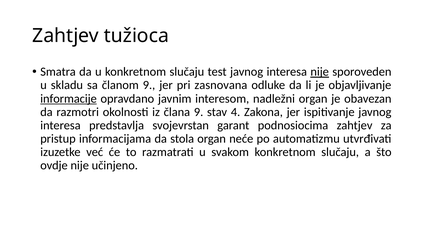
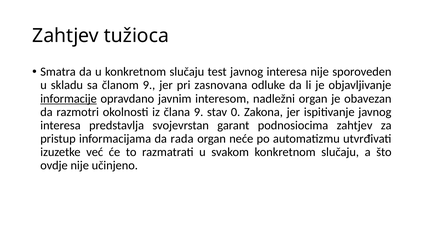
nije underline: present -> none (320, 72)
4: 4 -> 0 (236, 112)
stola: stola -> rada (182, 138)
